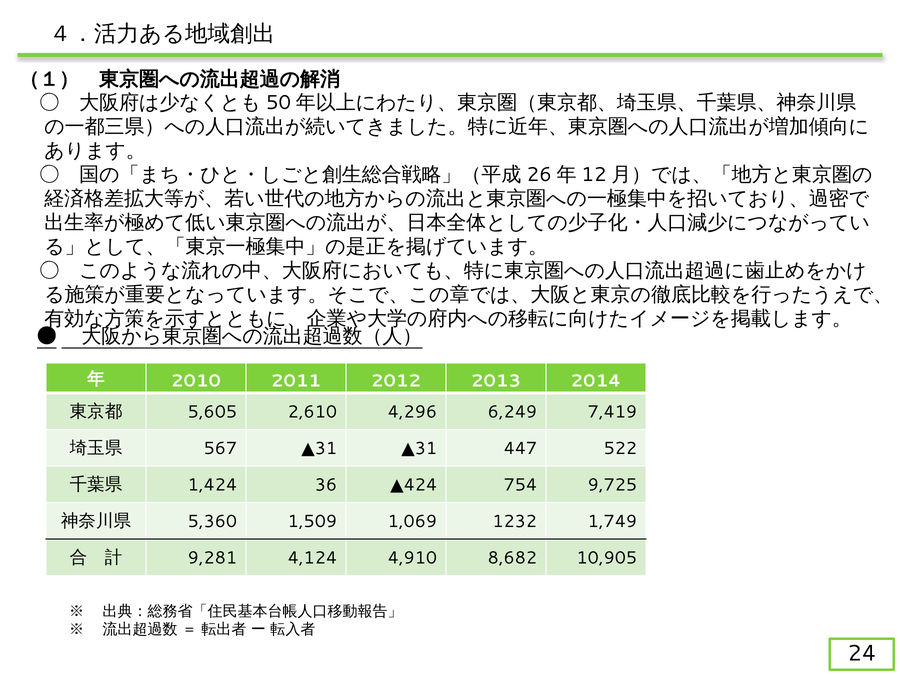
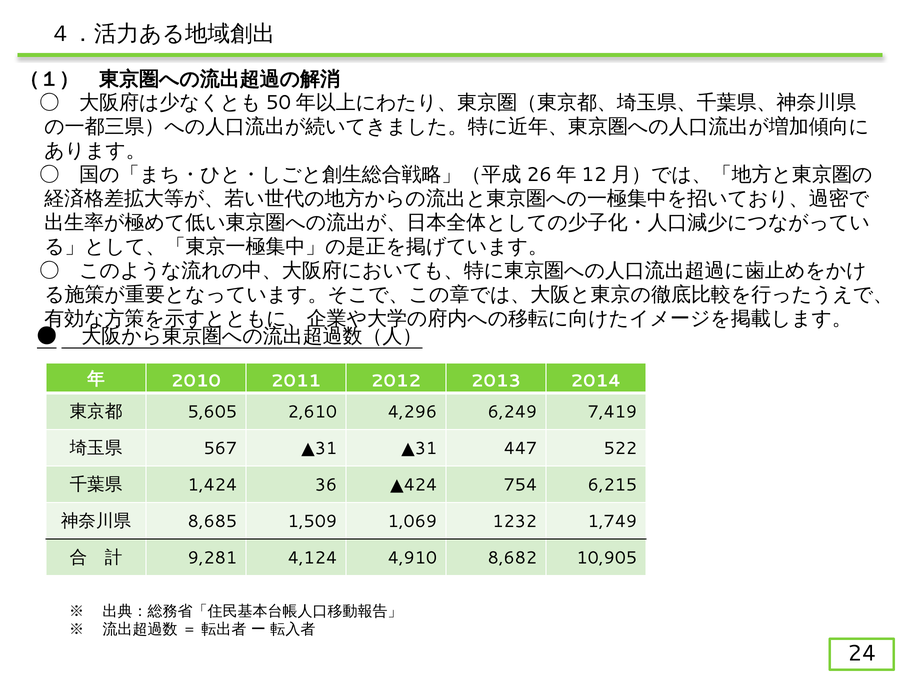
9,725: 9,725 -> 6,215 (612, 485)
5,360: 5,360 -> 8,685 (212, 522)
